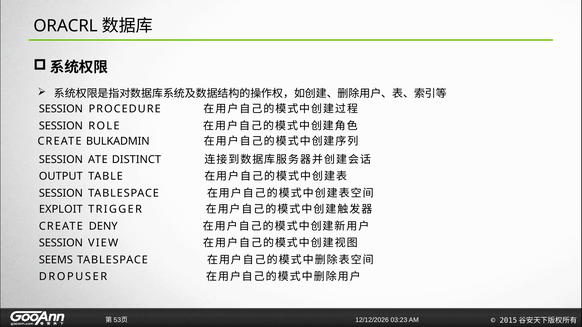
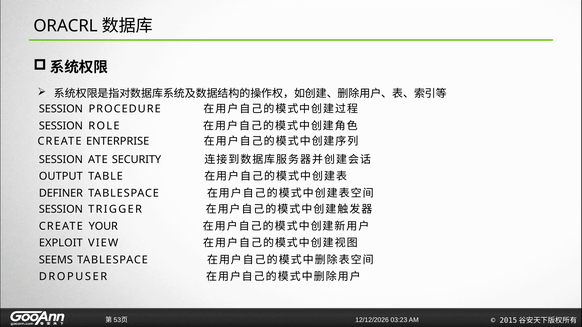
BULKADMIN: BULKADMIN -> ENTERPRISE (118, 142)
DISTINCT: DISTINCT -> SECURITY (137, 160)
SESSION: SESSION -> DEFINER (61, 193)
EXPLOIT: EXPLOIT -> SESSION (61, 210)
DENY: DENY -> YOUR (103, 226)
SESSION: SESSION -> EXPLOIT (61, 243)
